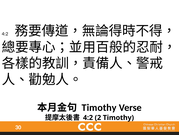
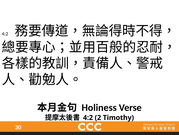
Timothy: Timothy -> Holiness (99, 107)
